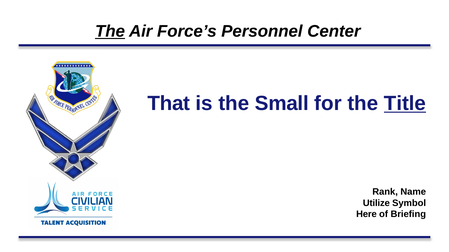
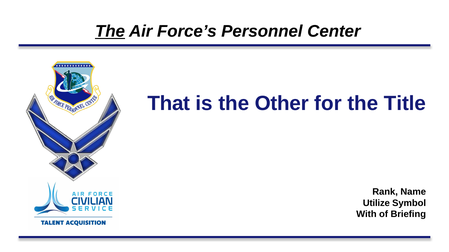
Small: Small -> Other (282, 104)
Title underline: present -> none (405, 104)
Here: Here -> With (366, 215)
